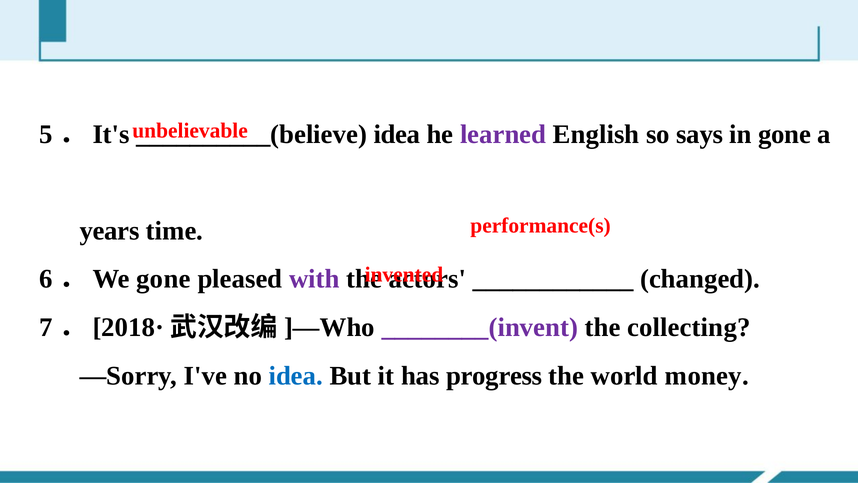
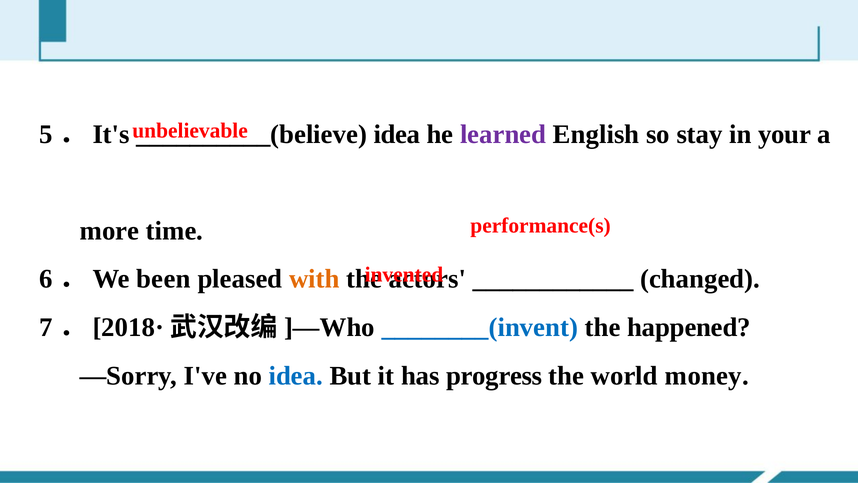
says: says -> stay (700, 134)
in gone: gone -> your (785, 134)
years: years -> more (109, 231)
gone: gone -> been (163, 279)
with colour: purple -> orange (314, 279)
________(invent colour: purple -> blue (480, 327)
collecting: collecting -> happened (689, 327)
